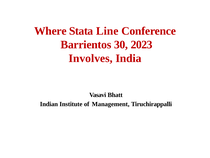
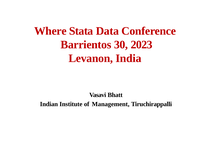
Line: Line -> Data (107, 31)
Involves: Involves -> Levanon (91, 58)
